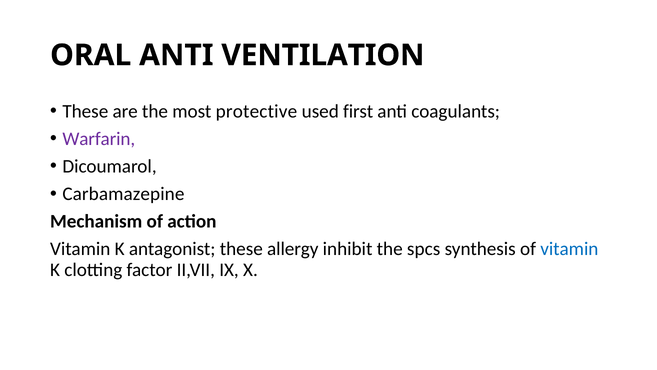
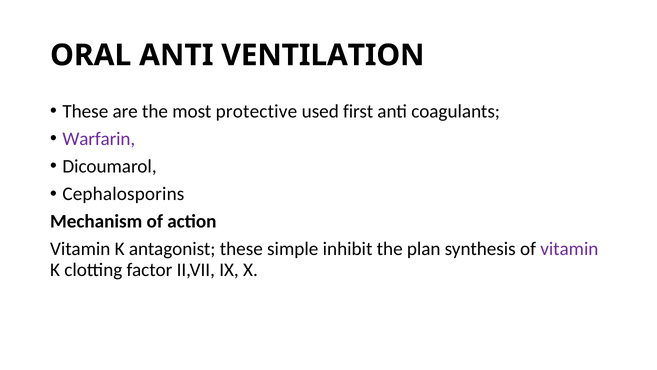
Carbamazepine: Carbamazepine -> Cephalosporins (123, 194)
allergy: allergy -> simple (293, 249)
spcs: spcs -> plan (424, 249)
vitamin colour: blue -> purple (569, 249)
